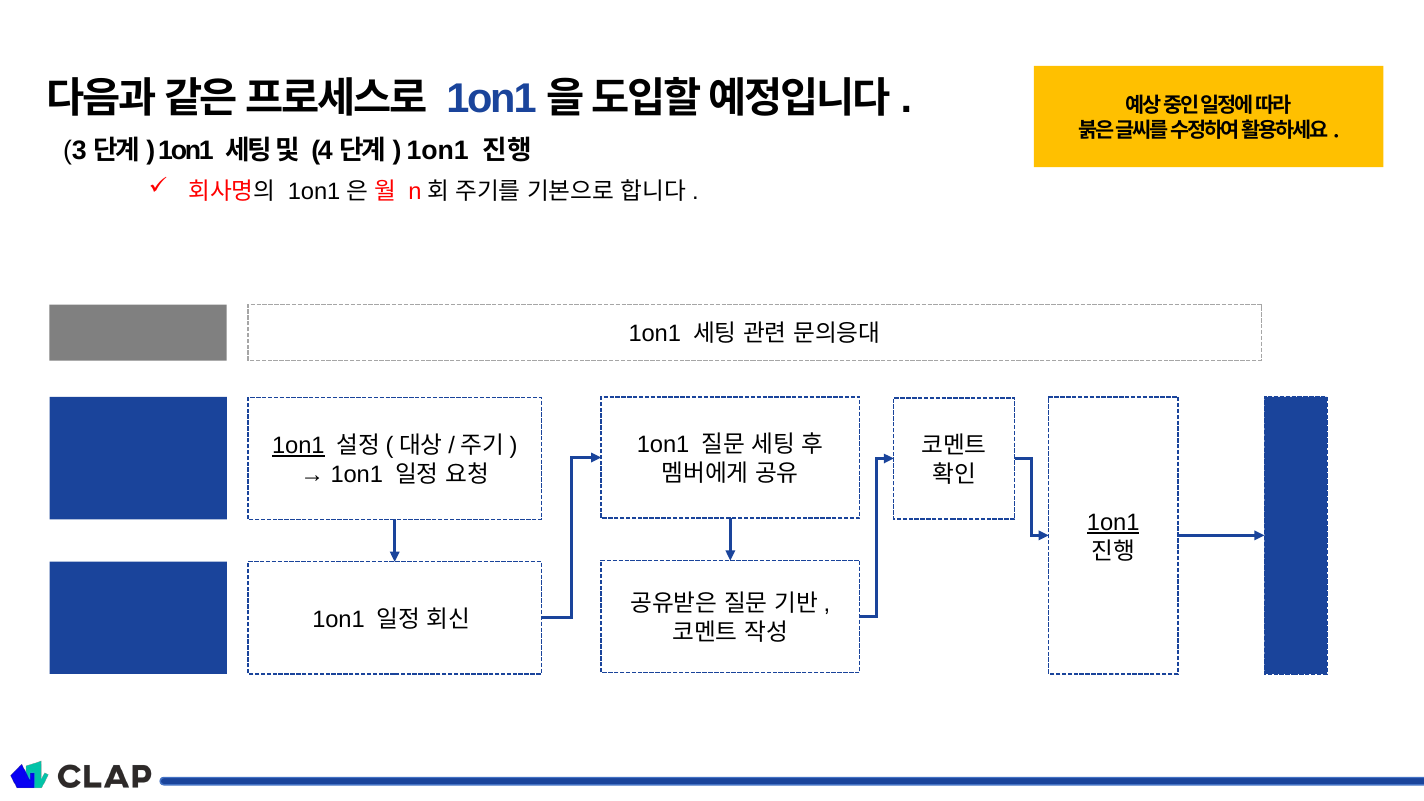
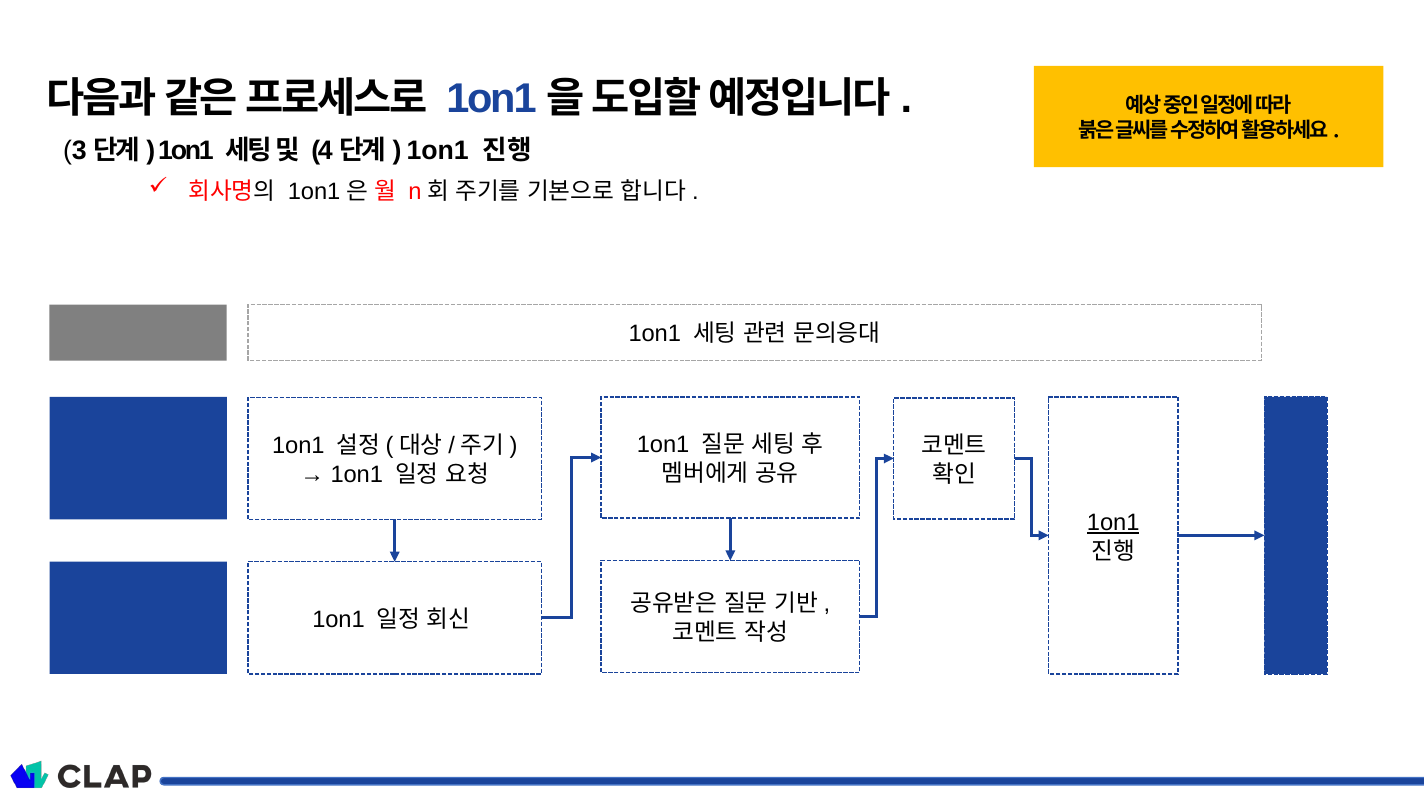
1on1 underline: present -> none (298, 446)
